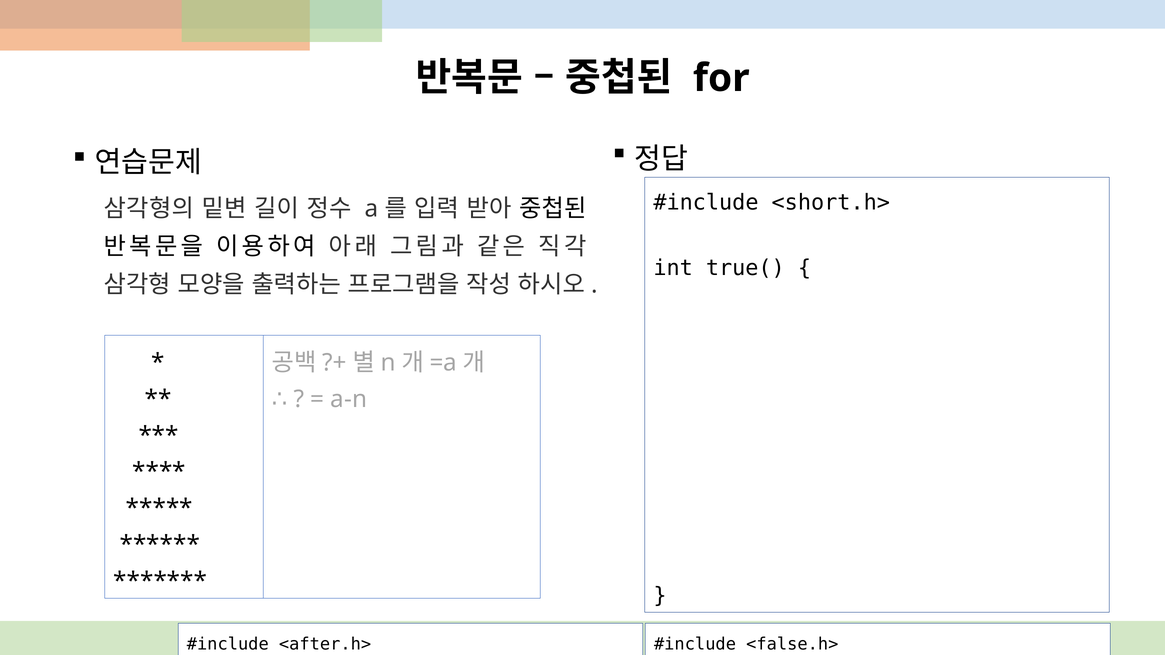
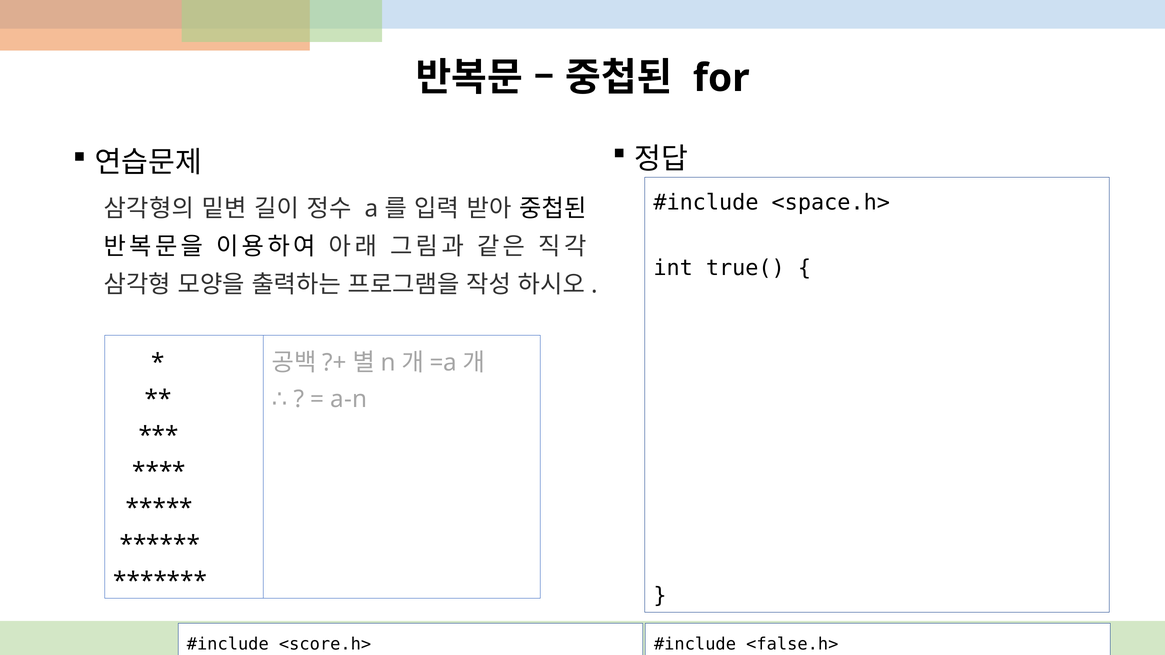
<short.h>: <short.h> -> <space.h> (831, 203)
<after.h>: <after.h> -> <score.h> (325, 644)
